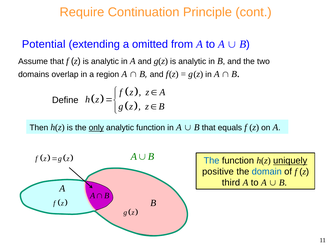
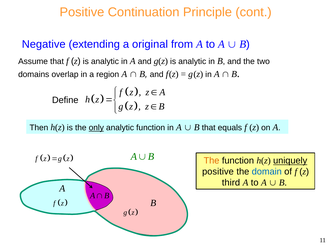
Require: Require -> Positive (82, 12)
Potential: Potential -> Negative (44, 44)
omitted: omitted -> original (150, 44)
The colour: blue -> orange (212, 161)
